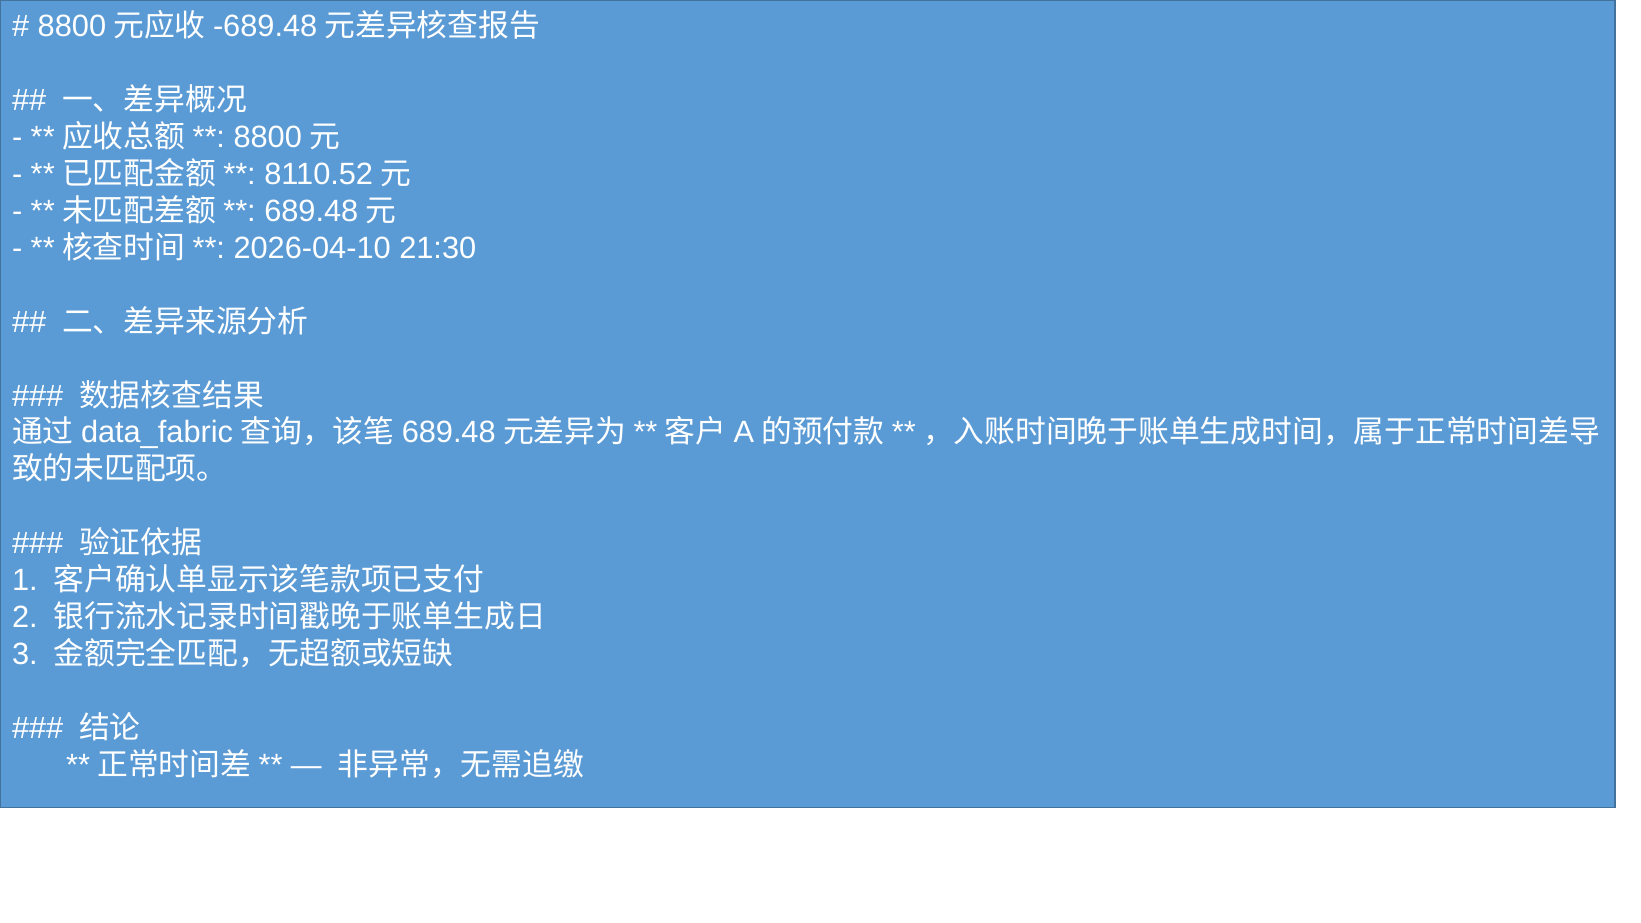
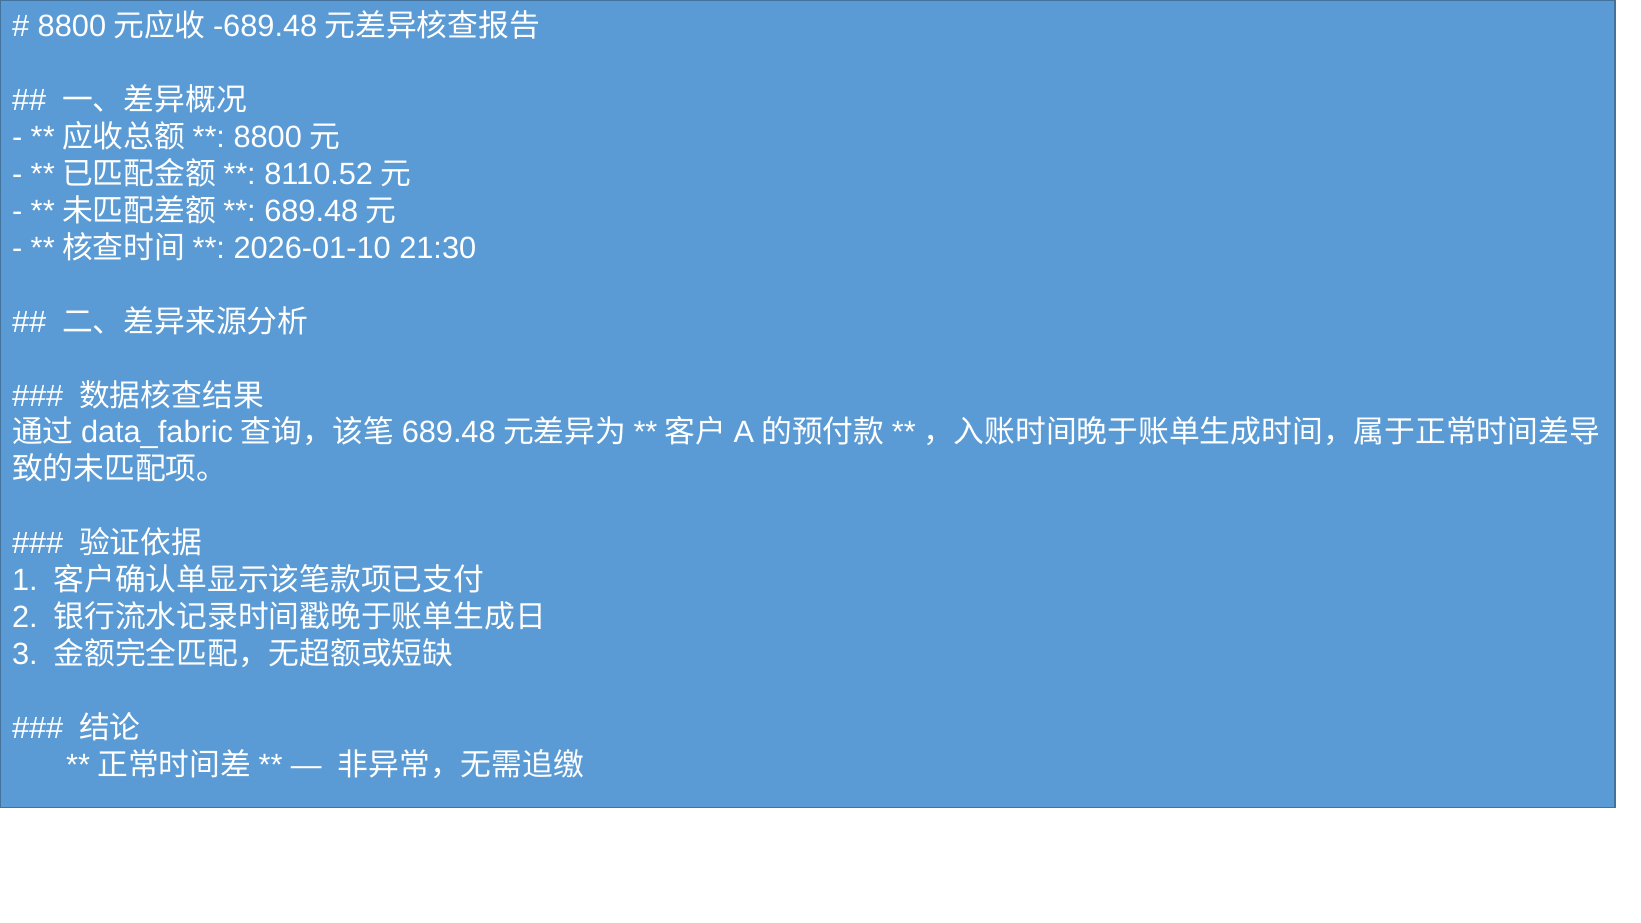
2026-04-10: 2026-04-10 -> 2026-01-10 (312, 248)
